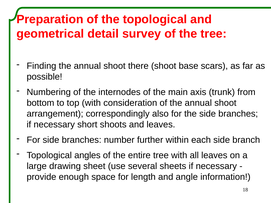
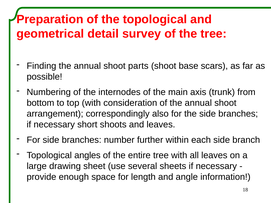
there: there -> parts (138, 66)
